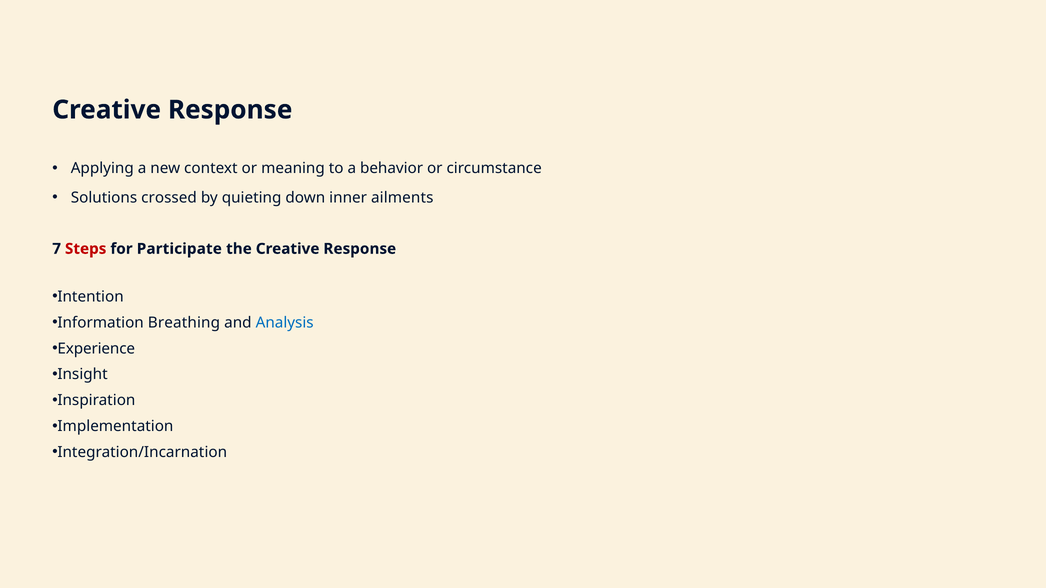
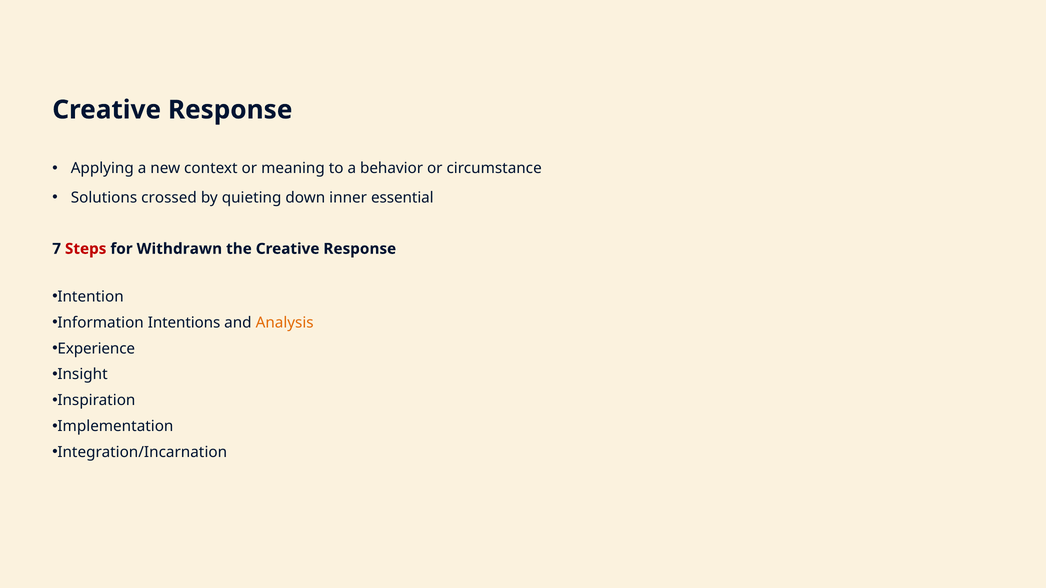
ailments: ailments -> essential (402, 198)
Participate: Participate -> Withdrawn (179, 249)
Breathing: Breathing -> Intentions (184, 323)
Analysis colour: blue -> orange (285, 323)
